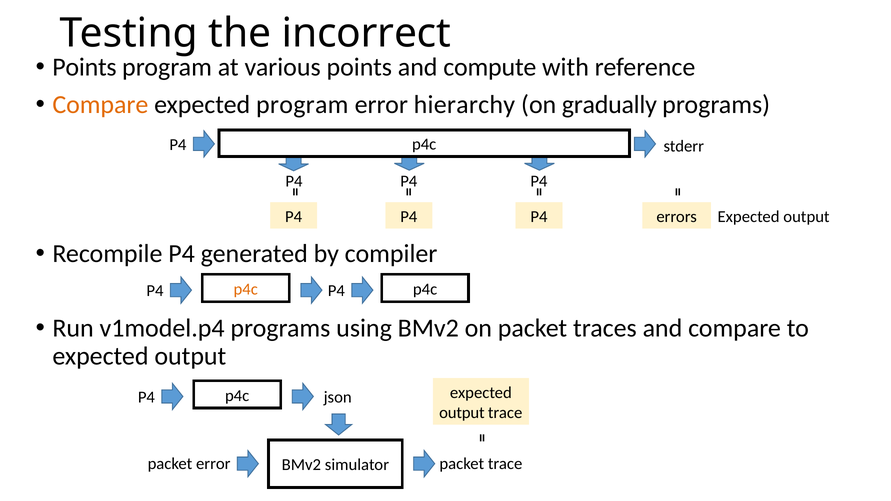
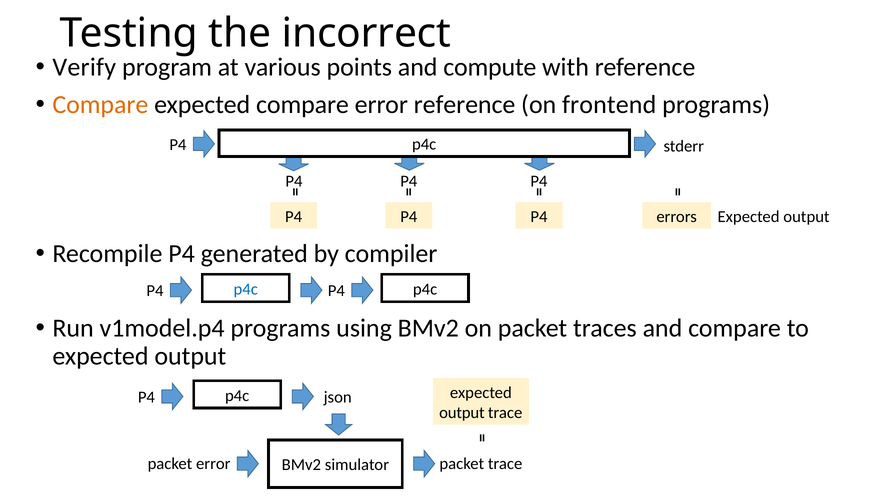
Points: Points -> Verify (84, 67)
expected program: program -> compare (302, 105)
error hierarchy: hierarchy -> reference (465, 105)
gradually: gradually -> frontend (609, 105)
p4c colour: orange -> blue (246, 289)
